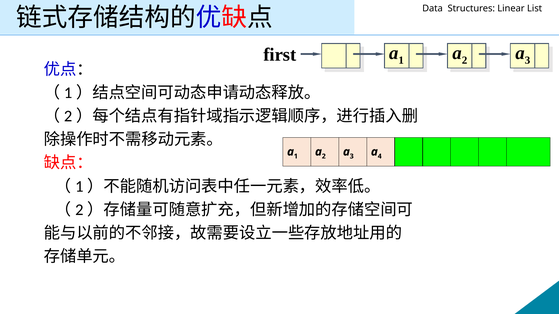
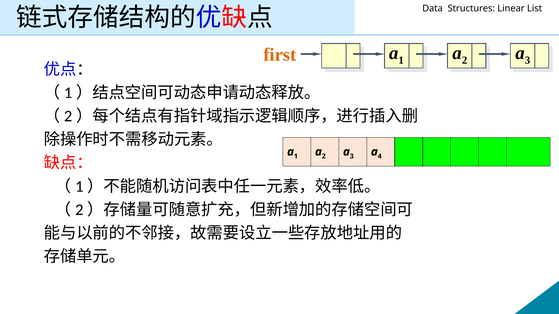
first colour: black -> orange (280, 55)
